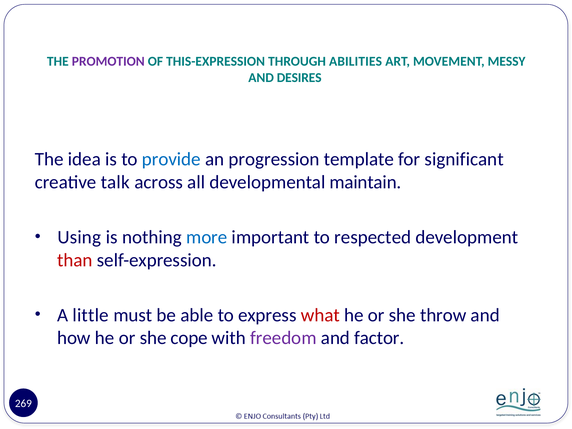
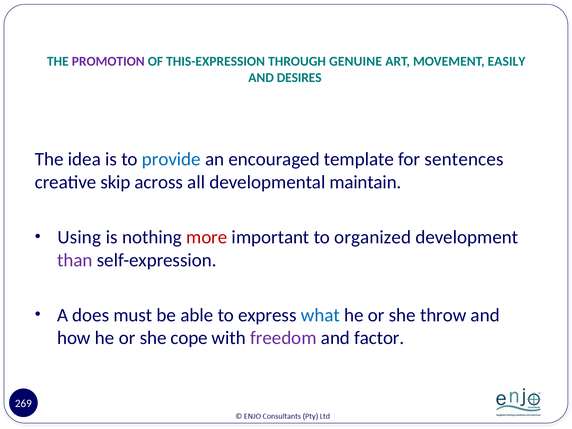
ABILITIES: ABILITIES -> GENUINE (356, 61)
MESSY: MESSY -> EASILY (507, 61)
progression: progression -> encouraged (274, 159)
significant: significant -> sentences (464, 159)
talk: talk -> skip (115, 182)
more colour: blue -> red (207, 237)
respected: respected -> organized (373, 237)
than colour: red -> purple (75, 260)
little: little -> does (91, 315)
what colour: red -> blue (320, 315)
